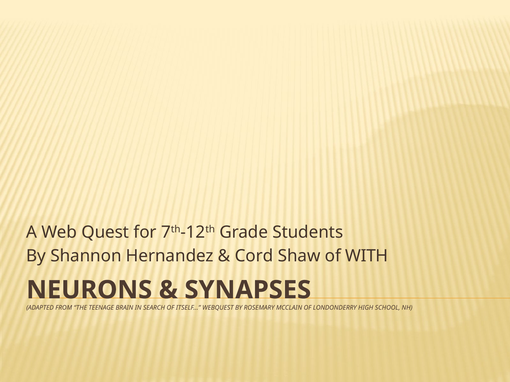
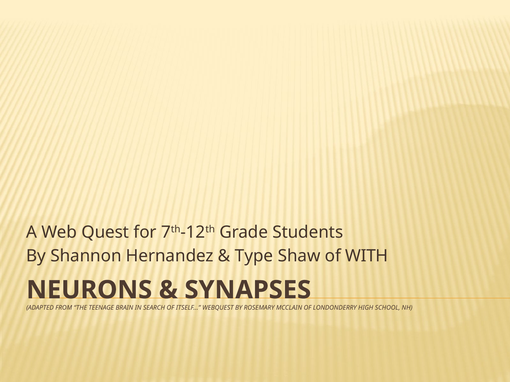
Cord: Cord -> Type (254, 256)
